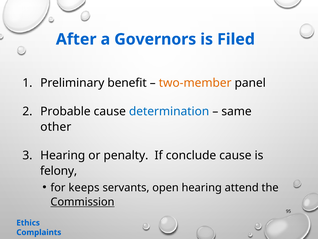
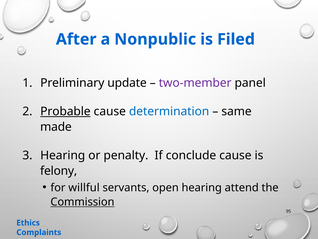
Governors: Governors -> Nonpublic (155, 39)
benefit: benefit -> update (127, 83)
two-member colour: orange -> purple (195, 83)
Probable underline: none -> present (65, 111)
other: other -> made (56, 127)
keeps: keeps -> willful (84, 187)
